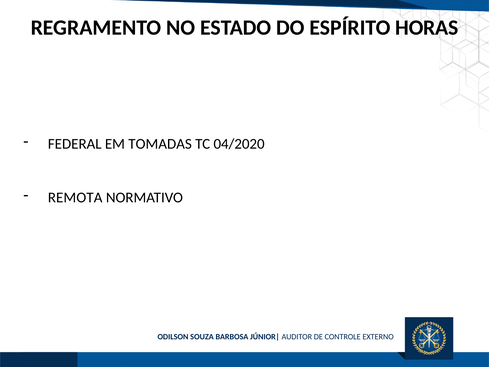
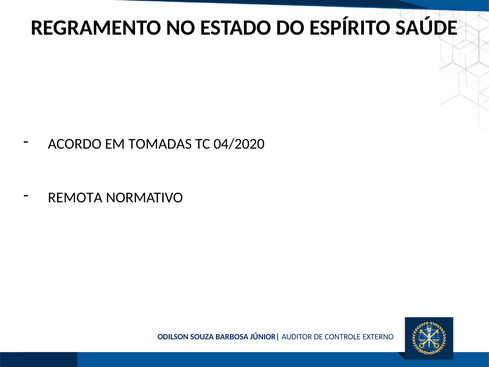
HORAS: HORAS -> SAÚDE (427, 28)
FEDERAL: FEDERAL -> ACORDO (75, 144)
